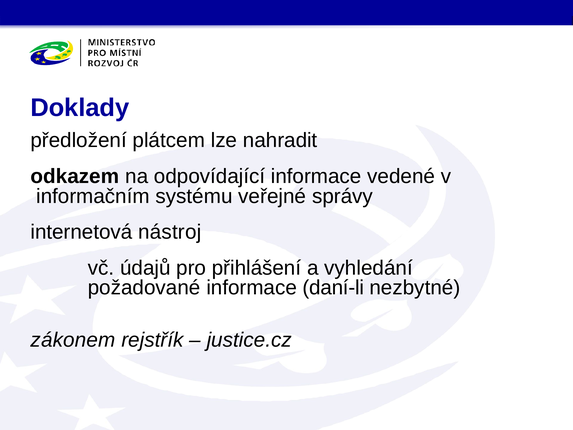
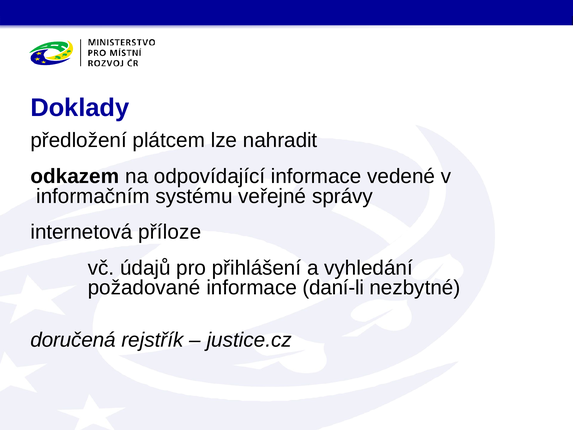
nástroj: nástroj -> příloze (170, 232)
zákonem: zákonem -> doručená (73, 340)
